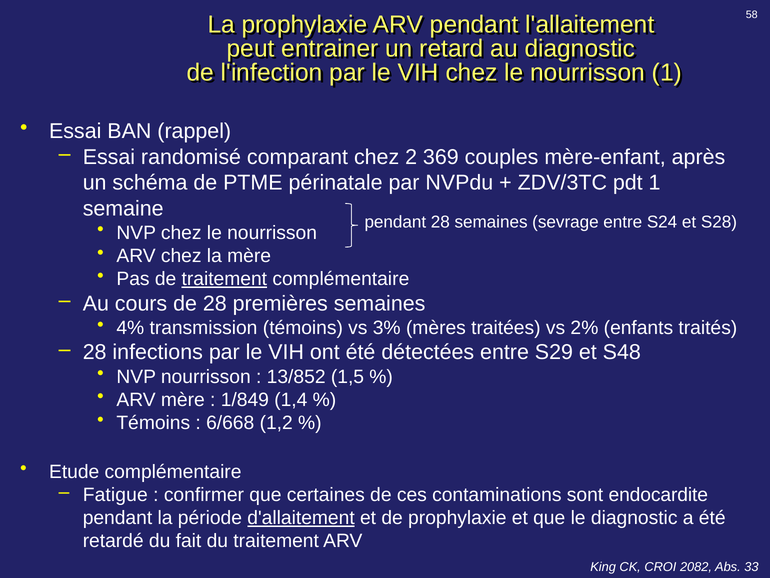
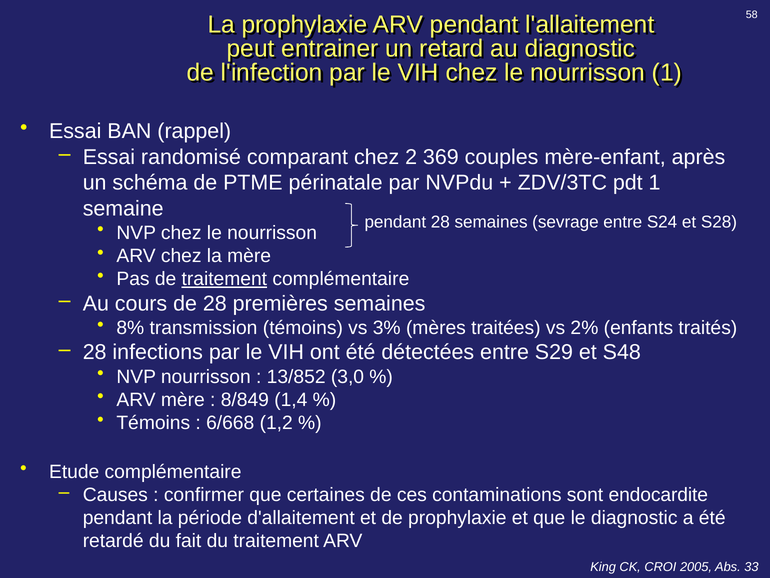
4%: 4% -> 8% (130, 328)
1,5: 1,5 -> 3,0 (347, 376)
1/849: 1/849 -> 8/849 (245, 399)
Fatigue: Fatigue -> Causes (115, 494)
d'allaitement underline: present -> none (301, 518)
2082: 2082 -> 2005 (696, 567)
